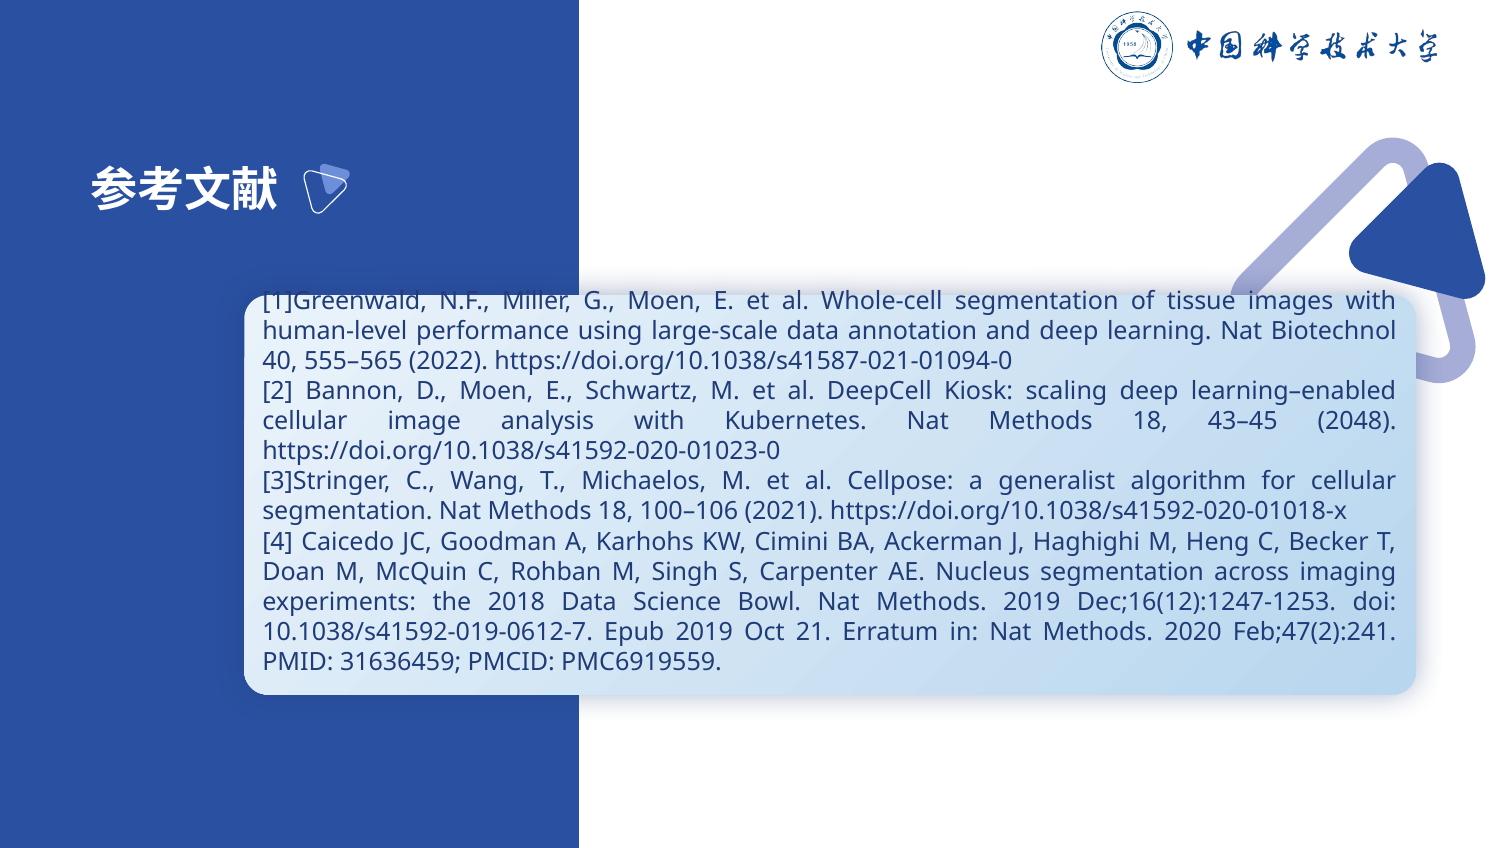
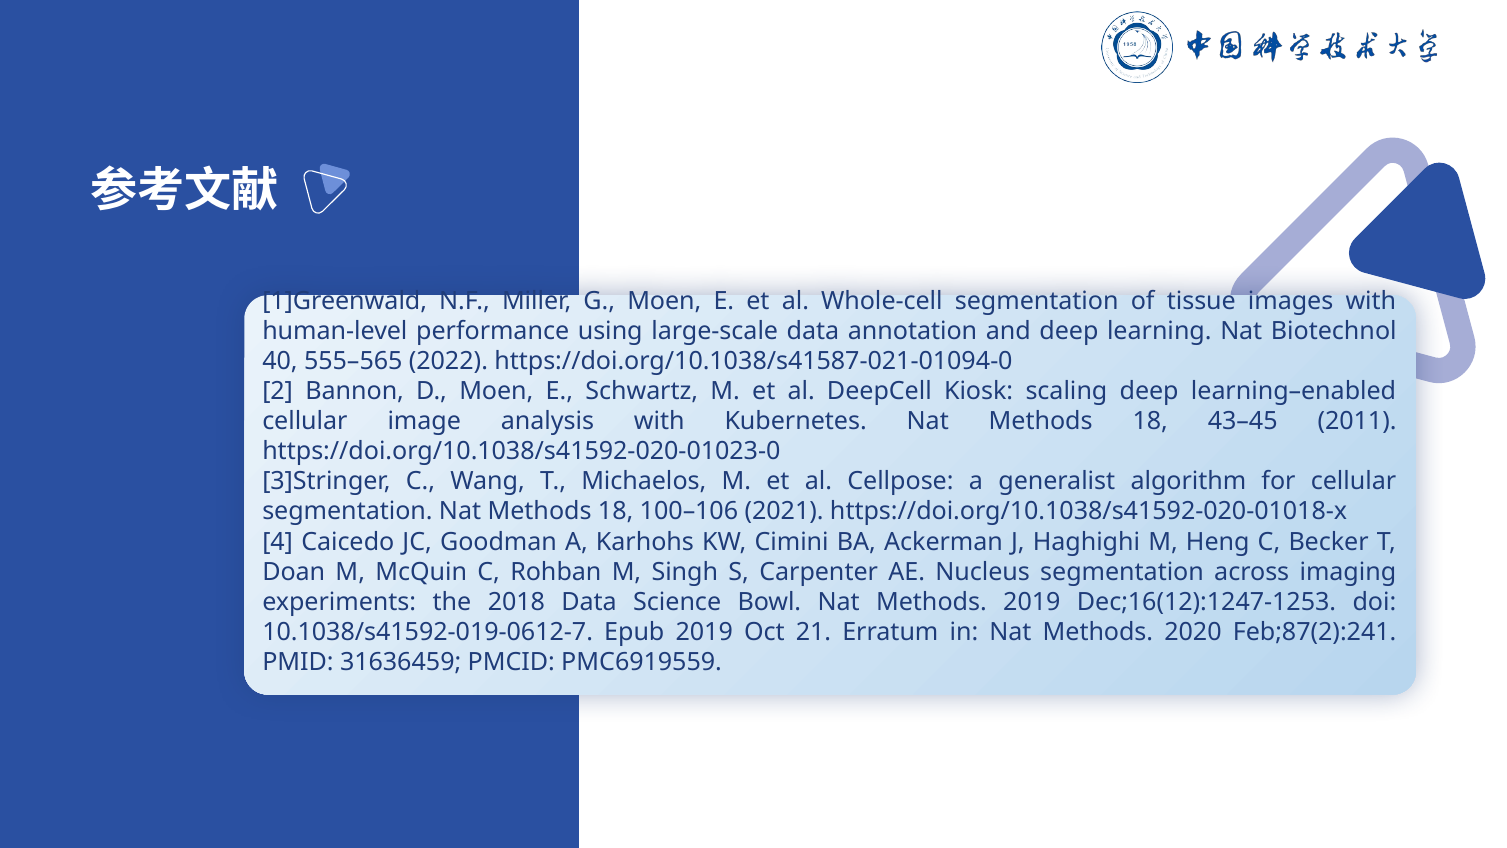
2048: 2048 -> 2011 (1357, 421)
Feb;47(2):241: Feb;47(2):241 -> Feb;87(2):241 (1315, 632)
